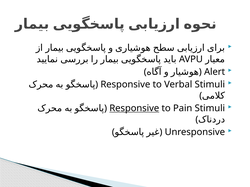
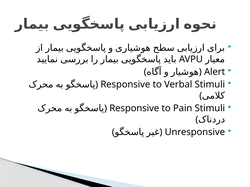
Responsive underline: present -> none (134, 108)
